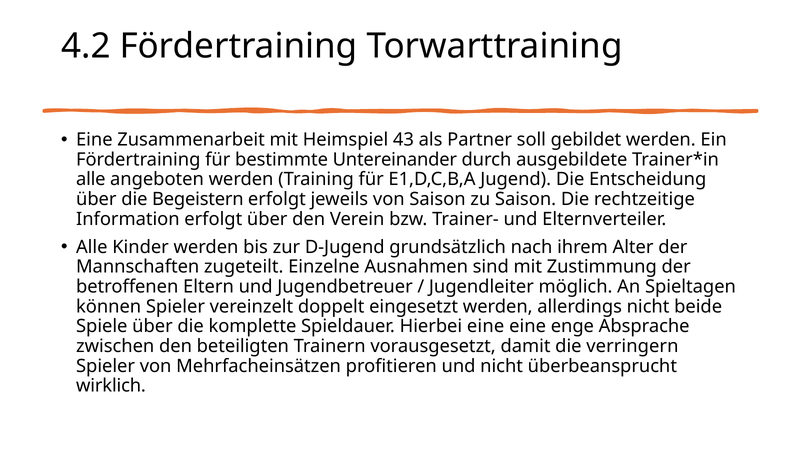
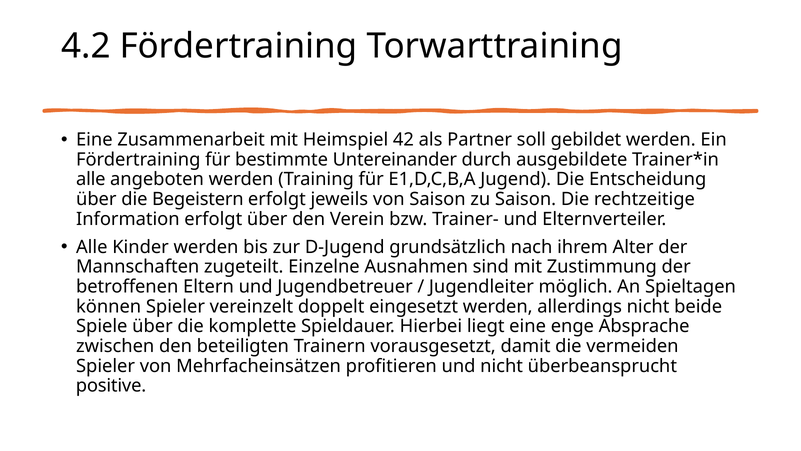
43: 43 -> 42 (403, 140)
Hierbei eine: eine -> liegt (486, 326)
verringern: verringern -> vermeiden (632, 346)
wirklich: wirklich -> positive (111, 385)
